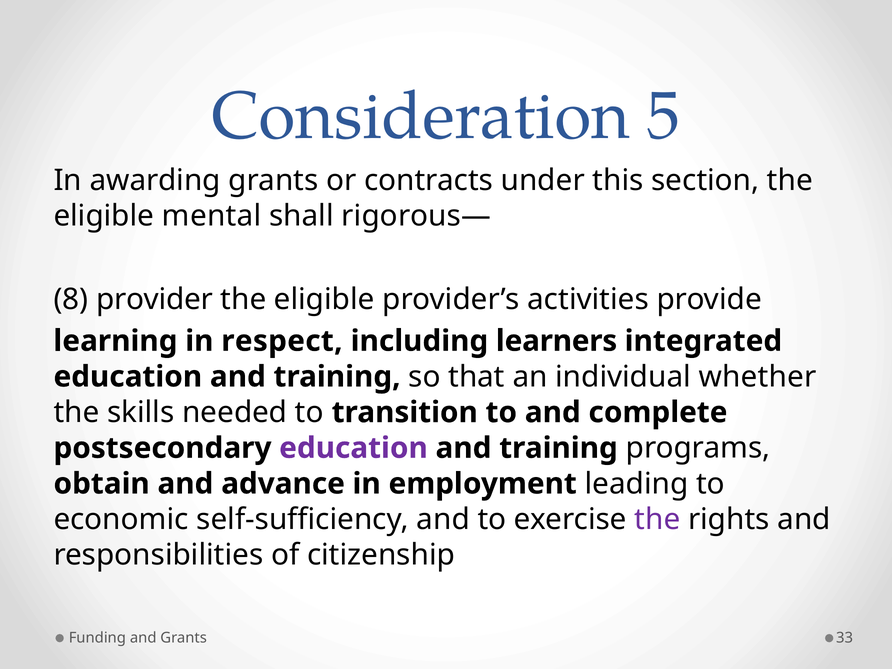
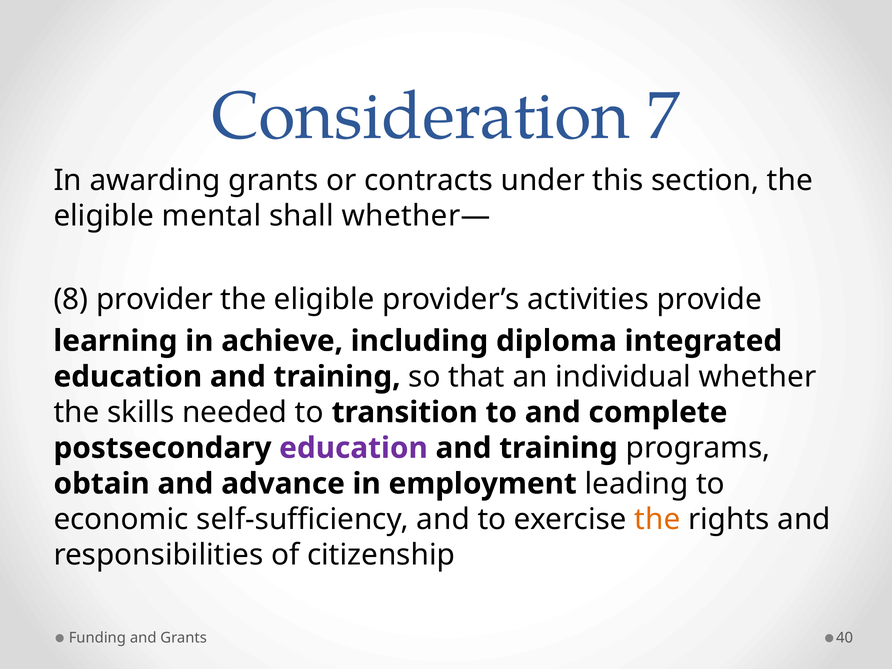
5: 5 -> 7 (664, 116)
rigorous—: rigorous— -> whether— (416, 216)
respect: respect -> achieve (282, 341)
learners: learners -> diploma (556, 341)
the colour: purple -> orange (657, 519)
33: 33 -> 40 (845, 638)
